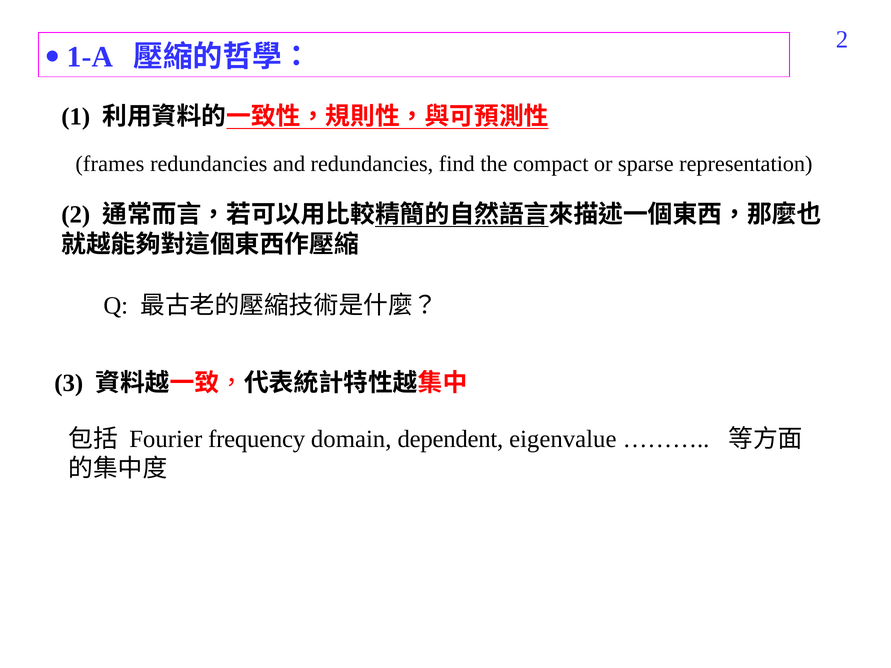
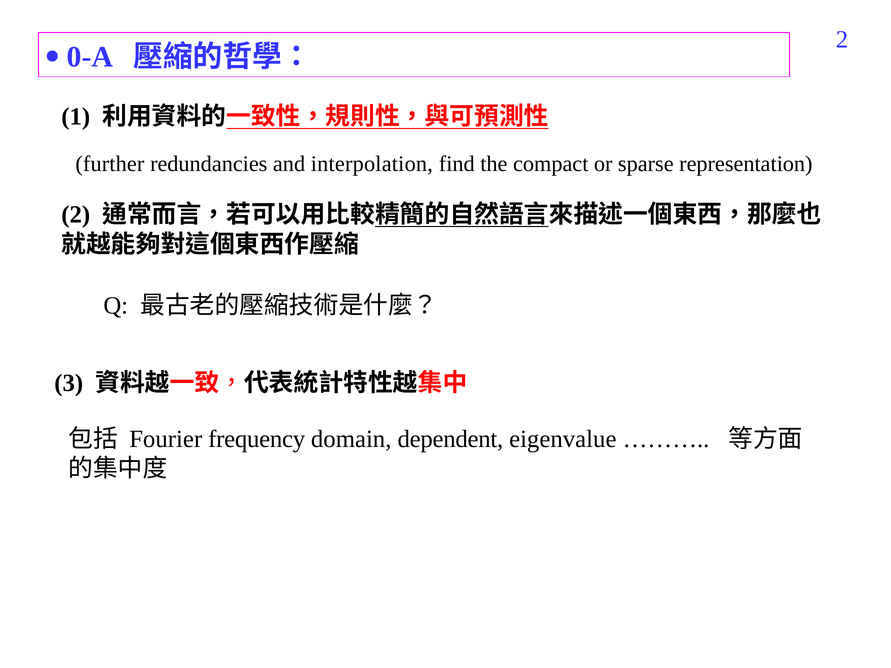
1-A: 1-A -> 0-A (90, 57)
frames: frames -> further (110, 164)
and redundancies: redundancies -> interpolation (372, 164)
